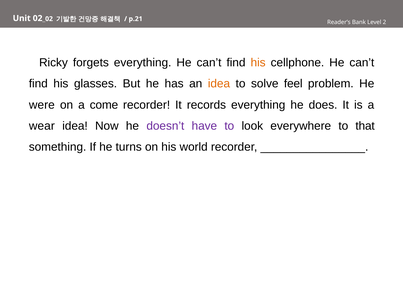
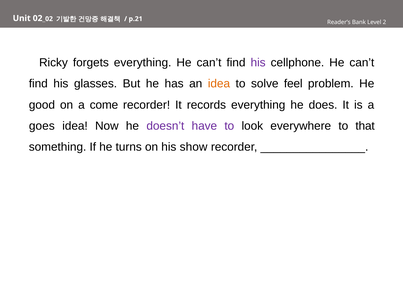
his colour: orange -> purple (258, 63)
were: were -> good (42, 105)
wear: wear -> goes (42, 126)
world: world -> show (194, 147)
